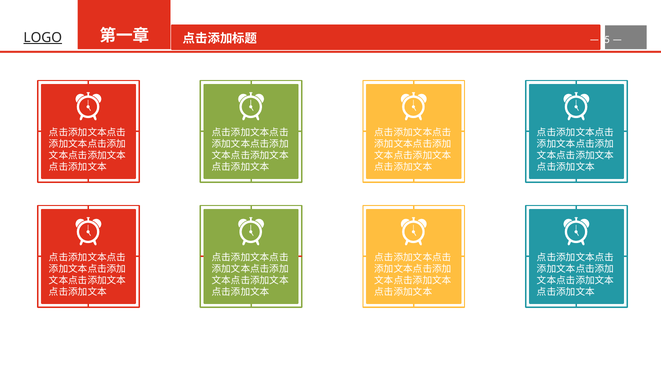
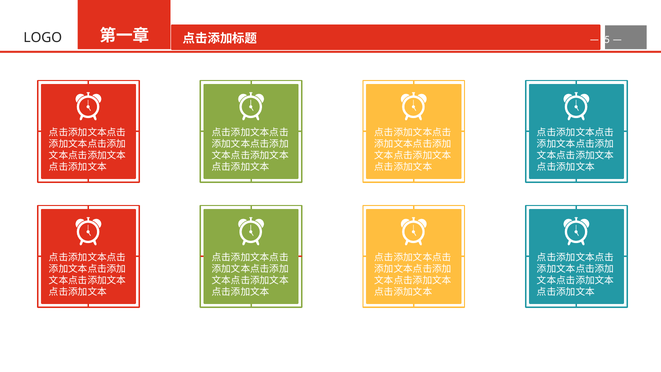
LOGO underline: present -> none (43, 38)
